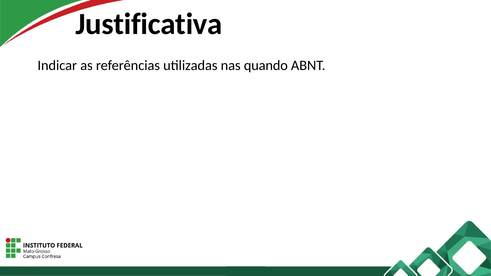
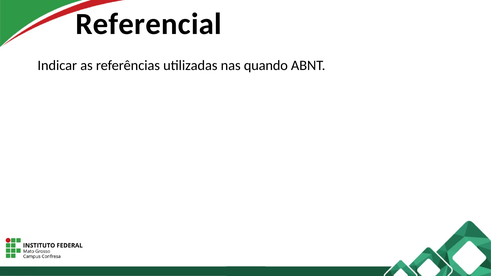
Justificativa: Justificativa -> Referencial (149, 24)
